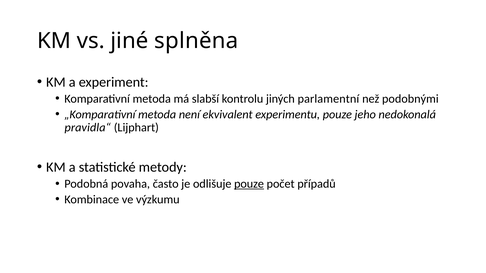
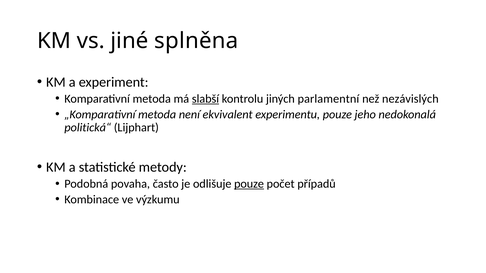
slabší underline: none -> present (205, 99)
podobnými: podobnými -> nezávislých (410, 99)
pravidla“: pravidla“ -> politická“ (88, 128)
